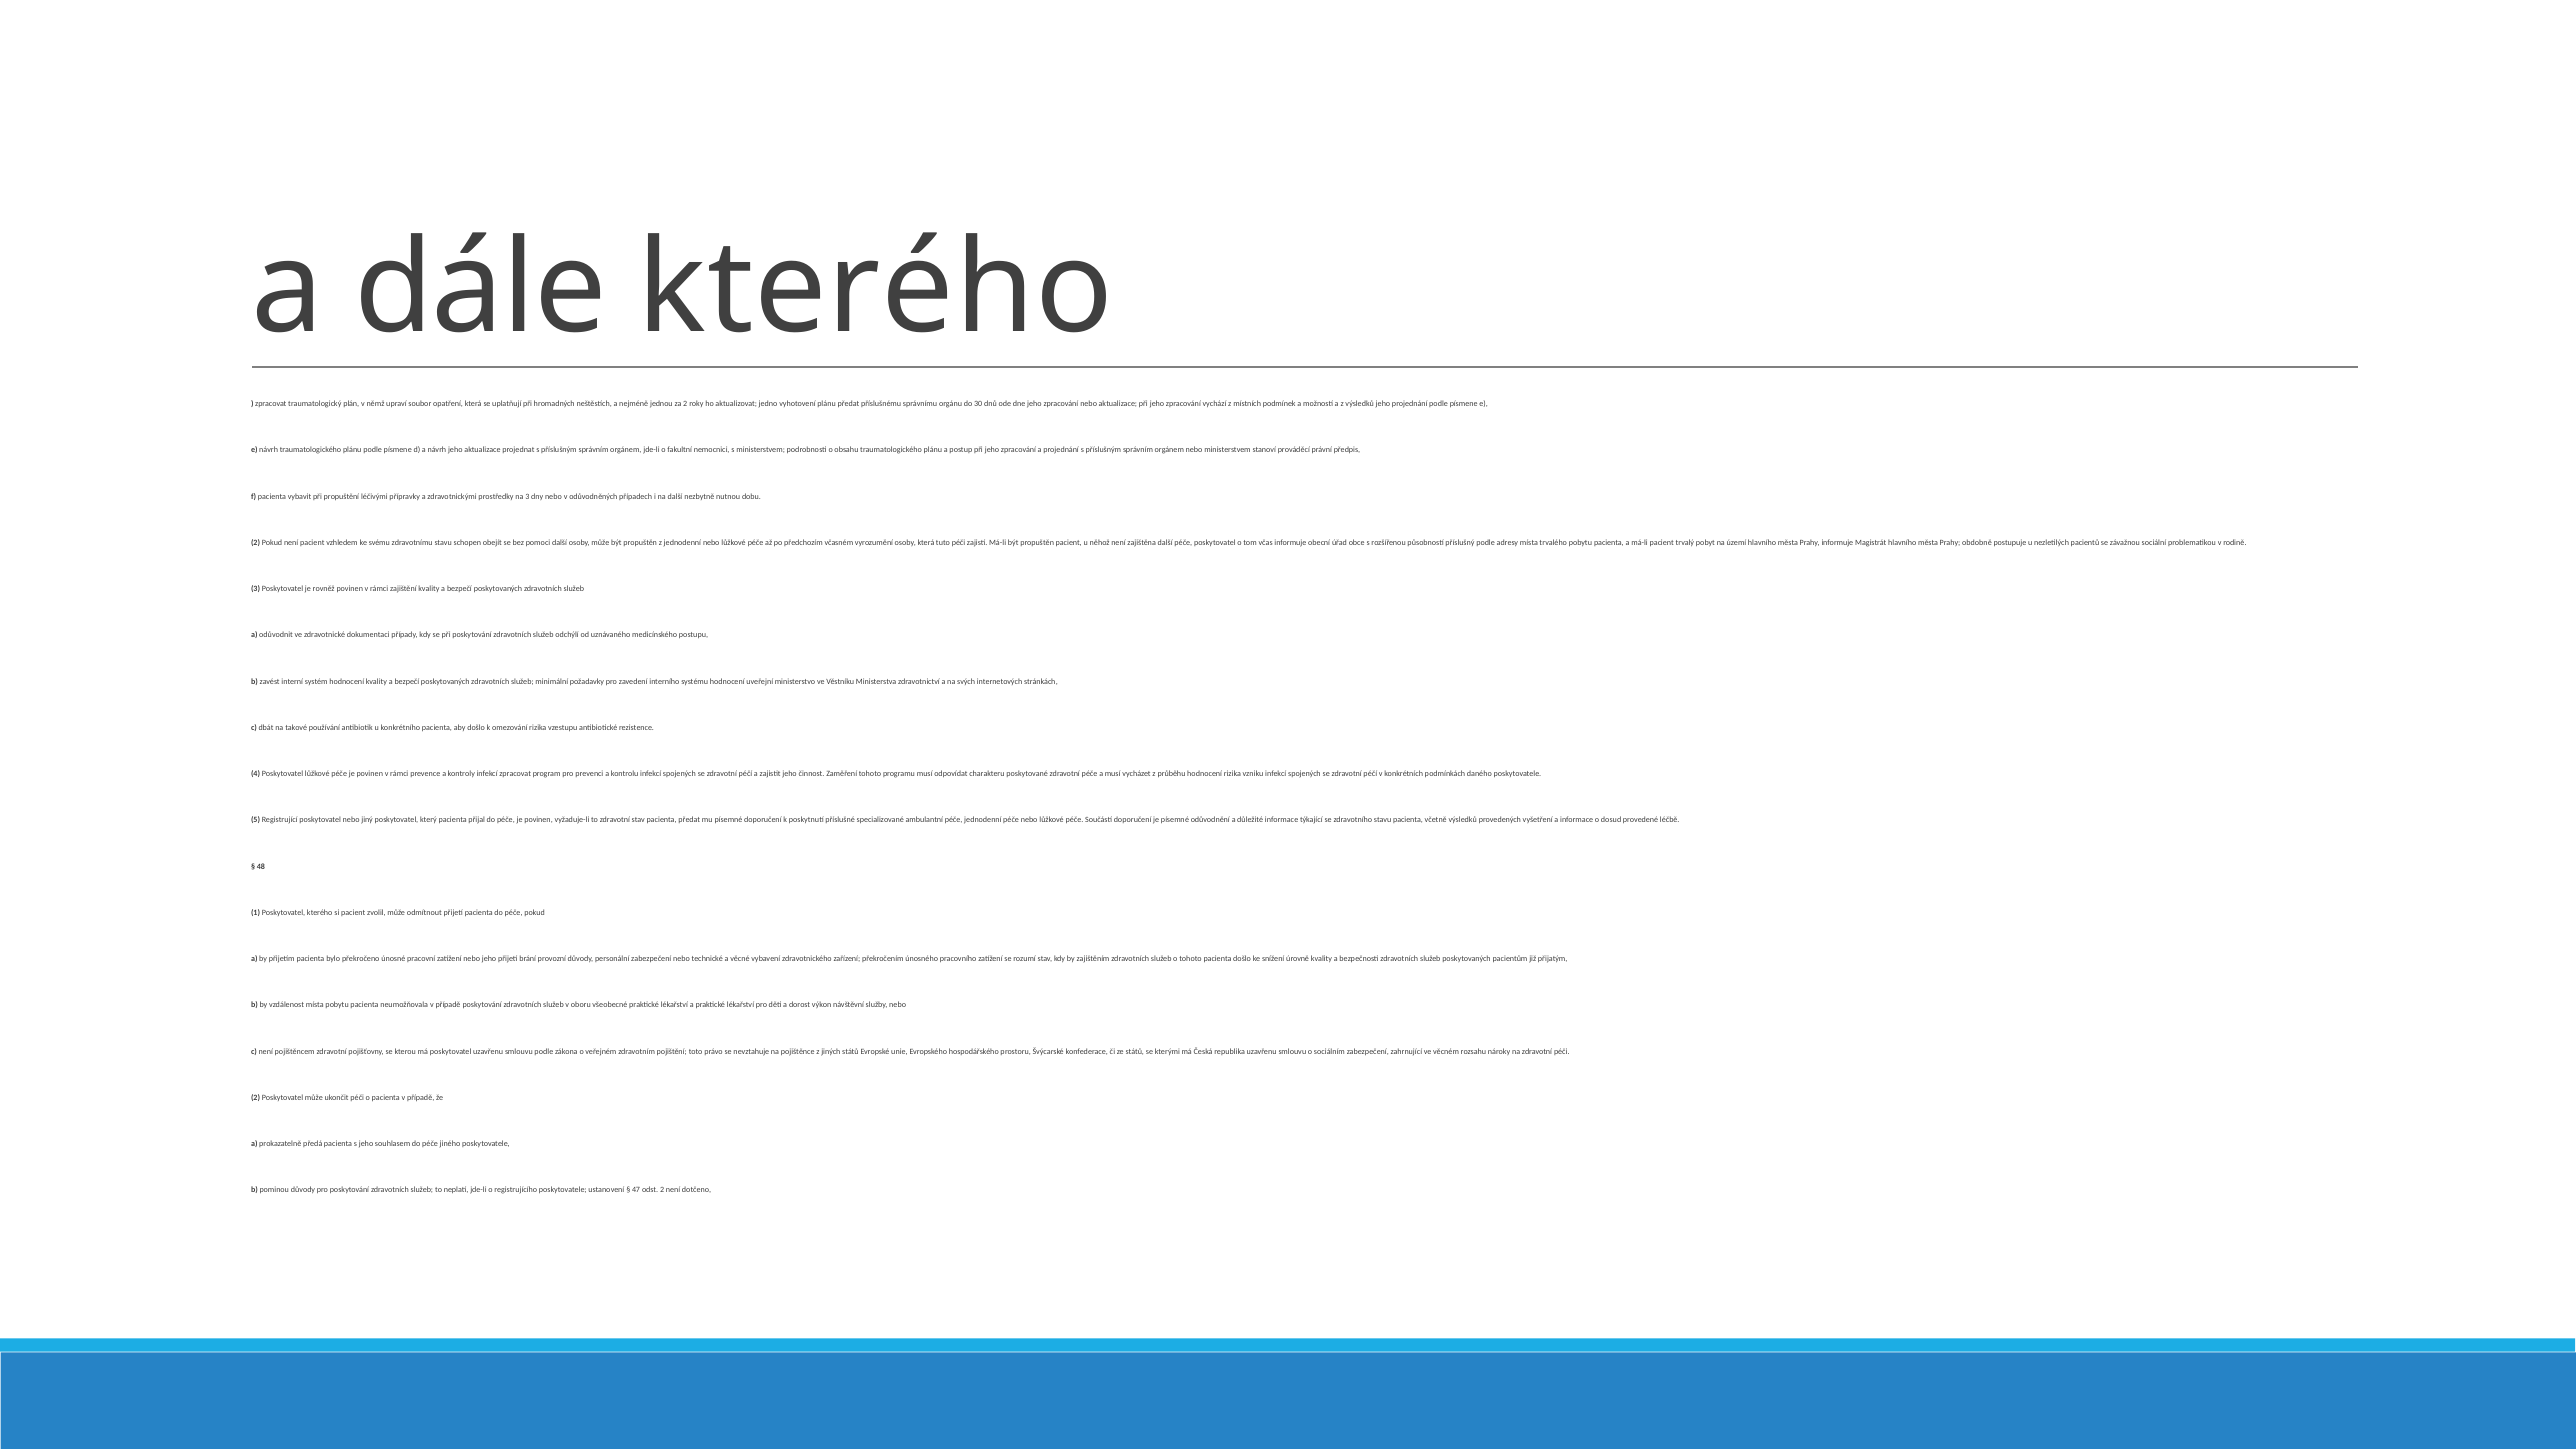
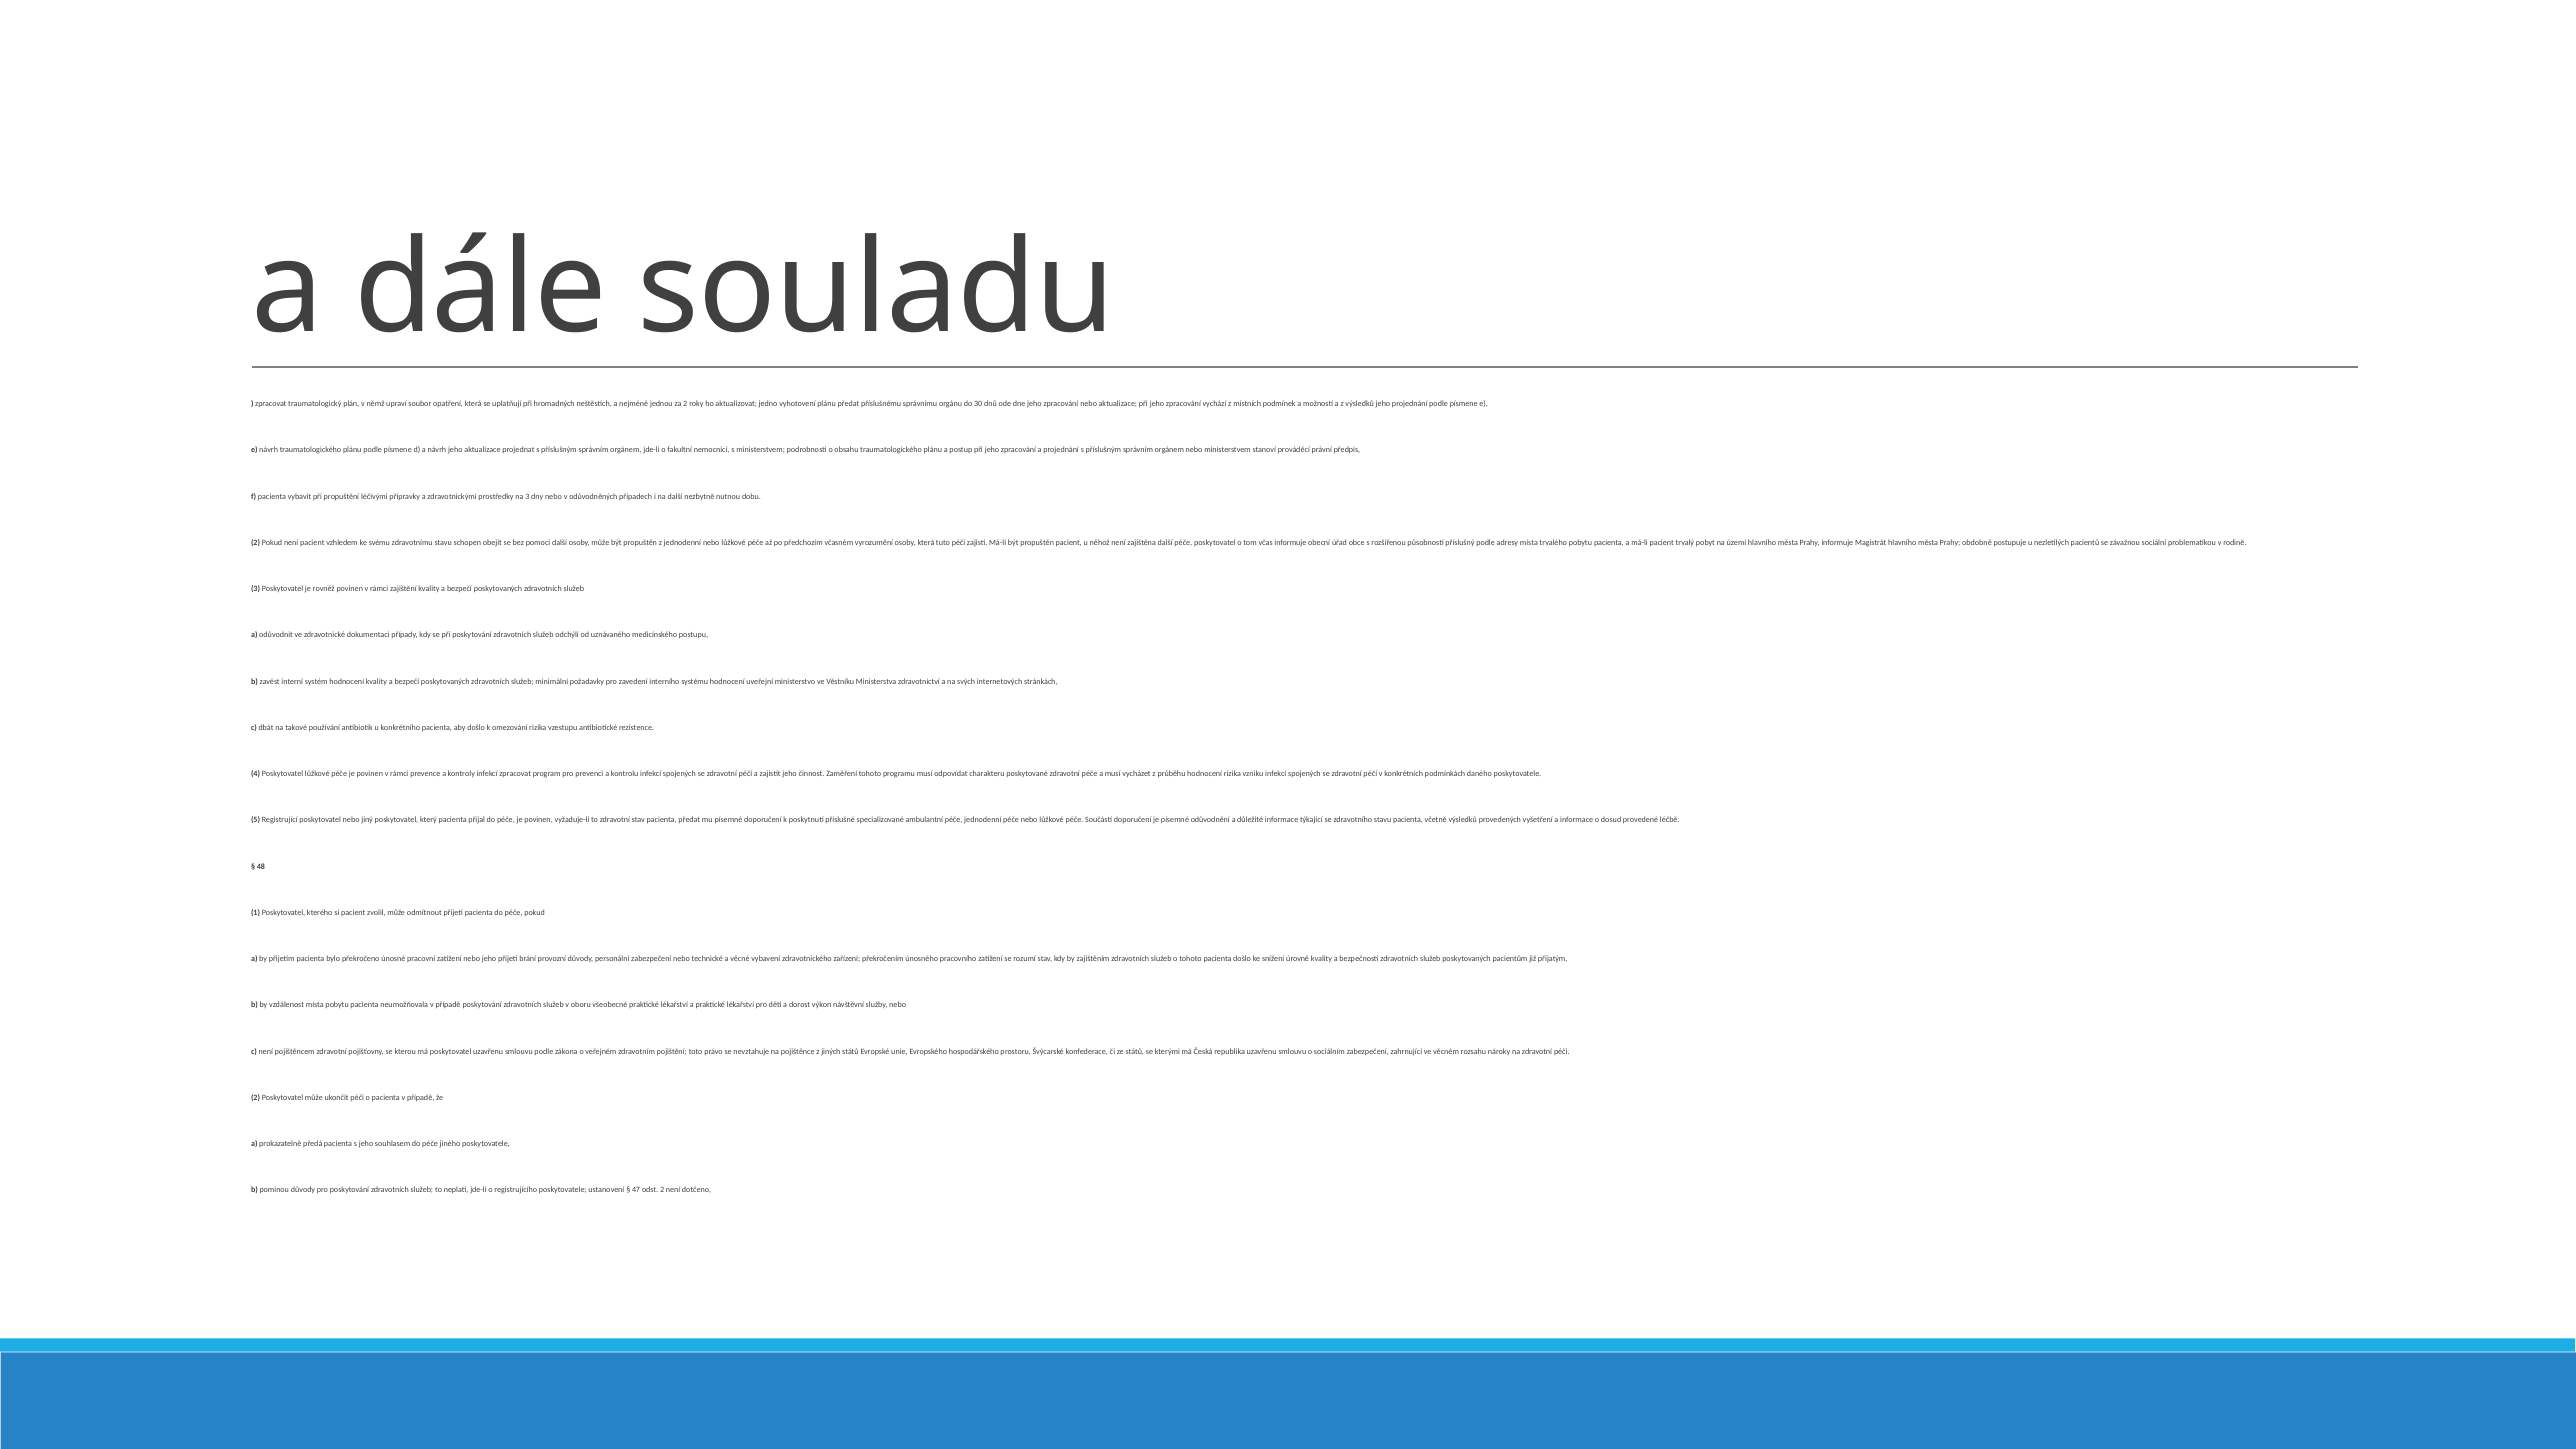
dále kterého: kterého -> souladu (877, 289)
